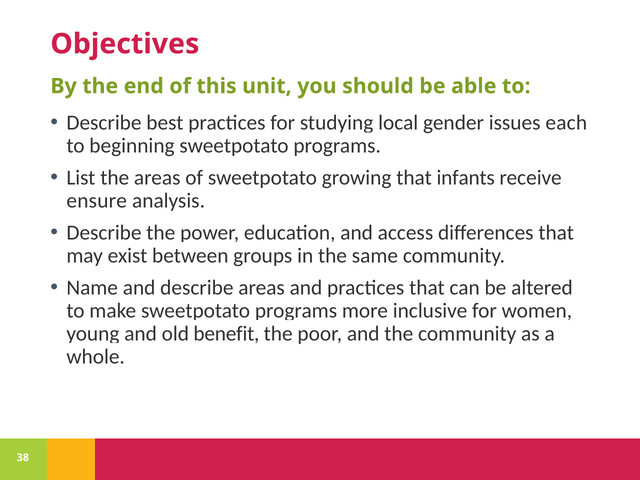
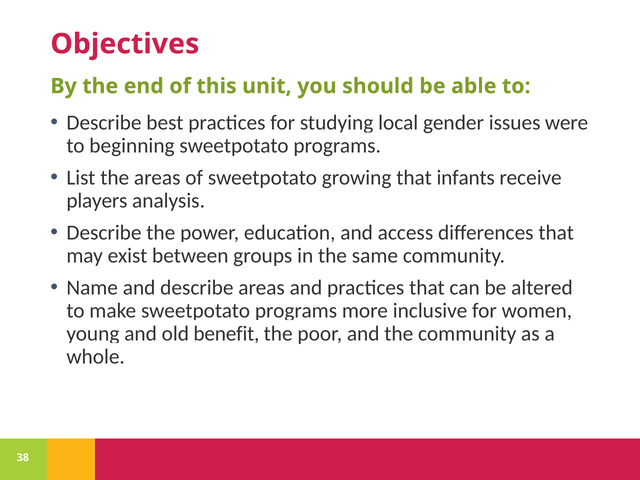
each: each -> were (566, 123)
ensure: ensure -> players (97, 201)
